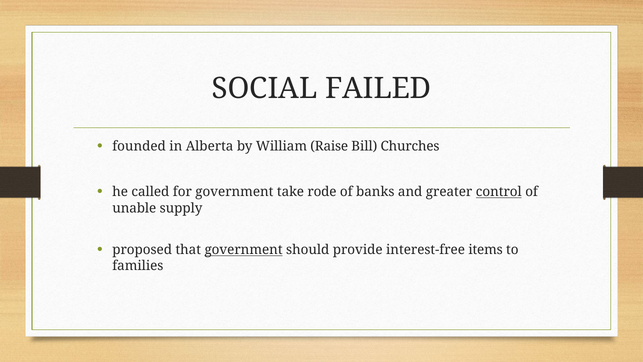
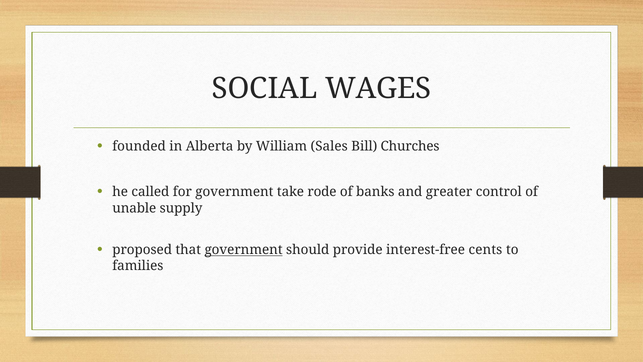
FAILED: FAILED -> WAGES (378, 88)
Raise: Raise -> Sales (329, 146)
control underline: present -> none (499, 192)
items: items -> cents (485, 250)
